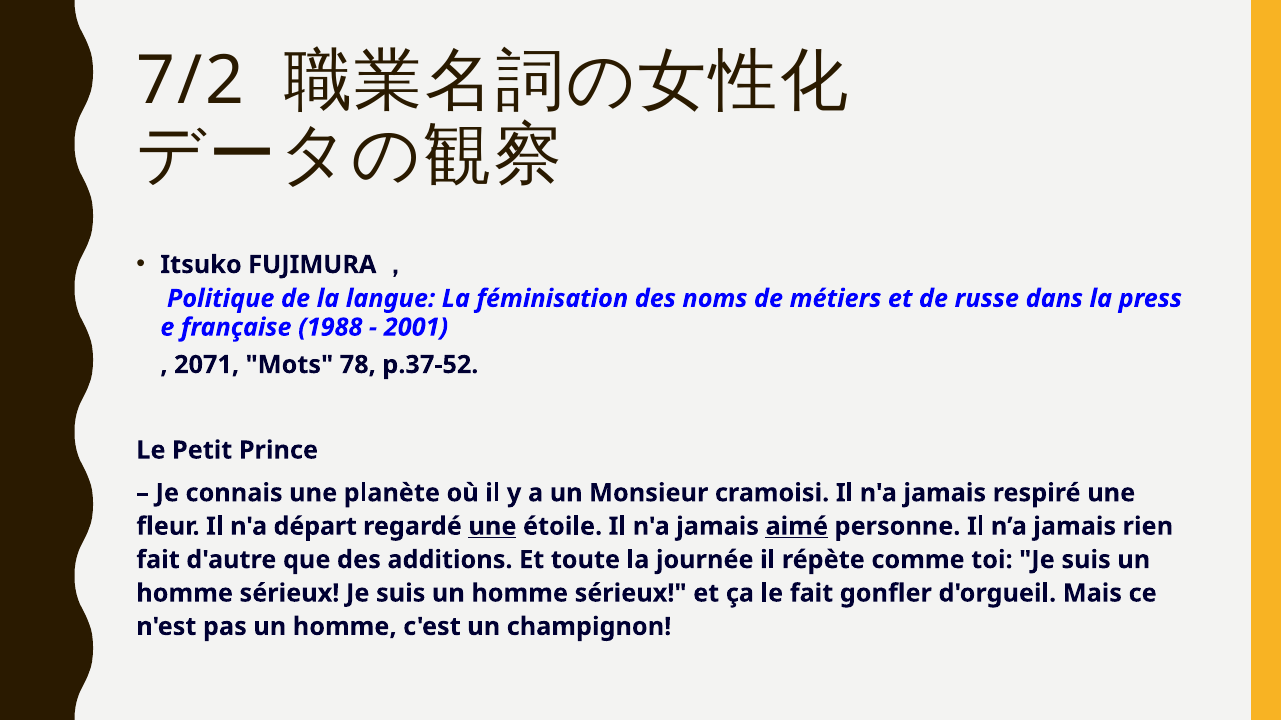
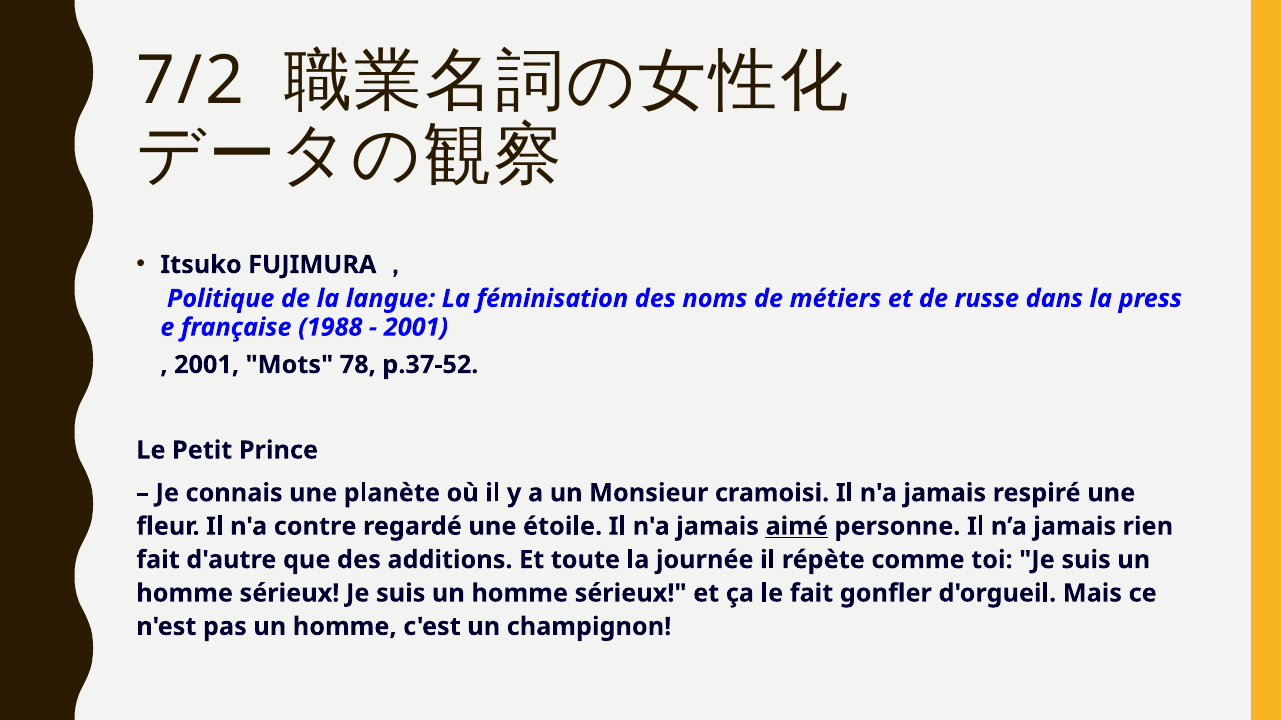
2071: 2071 -> 2001 (207, 365)
départ: départ -> contre (315, 527)
une underline: present -> none (492, 527)
